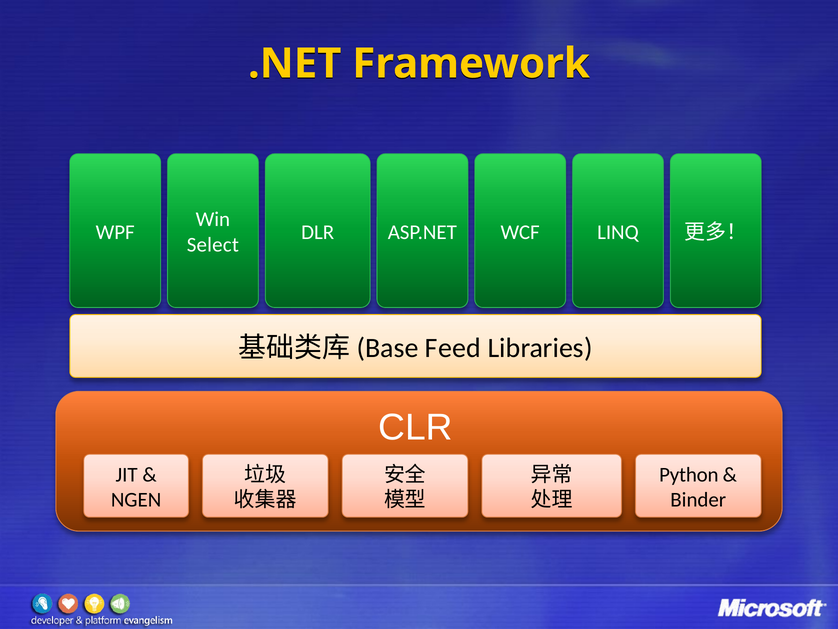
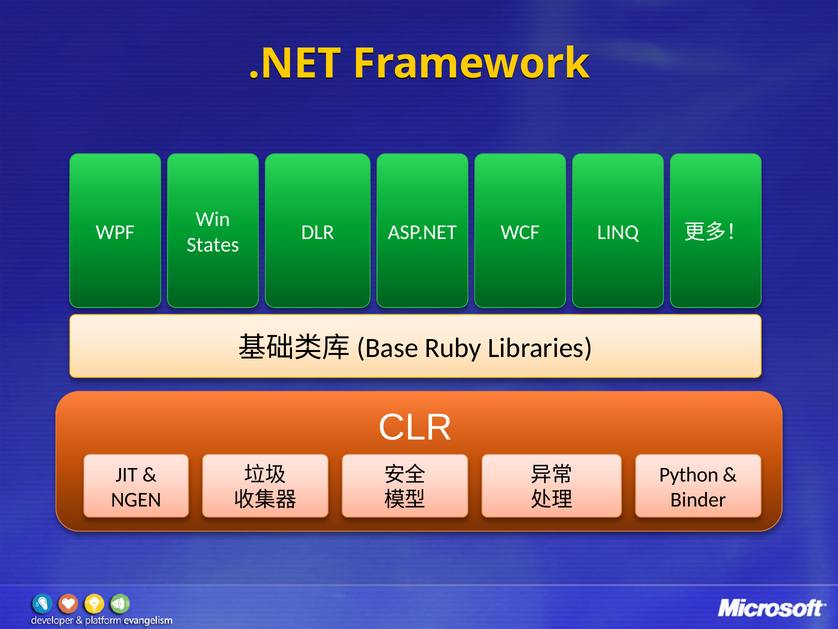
Select: Select -> States (213, 244)
Feed: Feed -> Ruby (453, 348)
